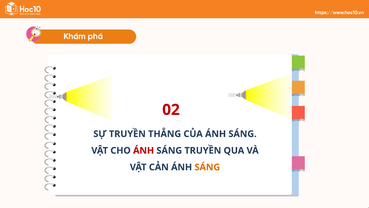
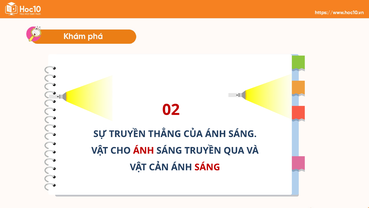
SÁNG colour: orange -> red (207, 167)
